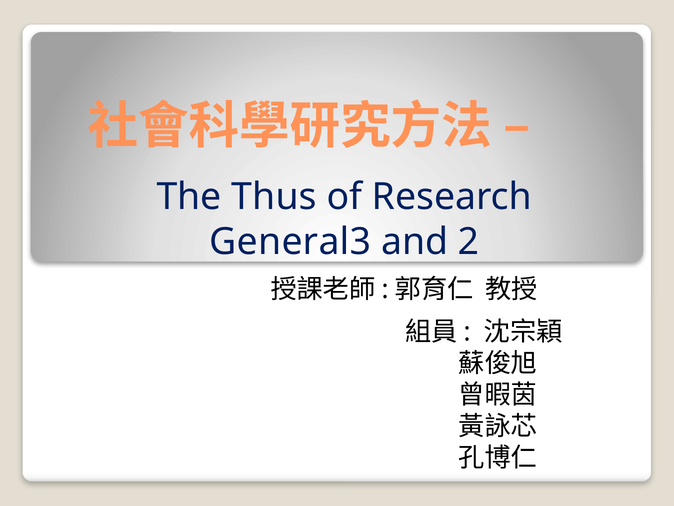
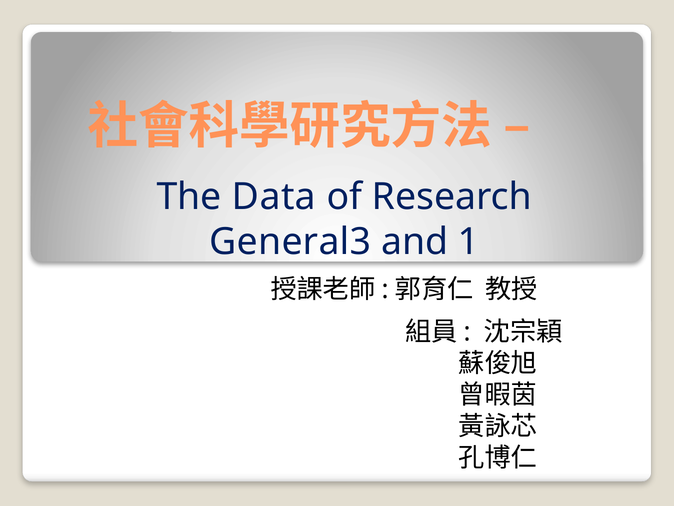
Thus: Thus -> Data (274, 197)
2: 2 -> 1 (469, 242)
